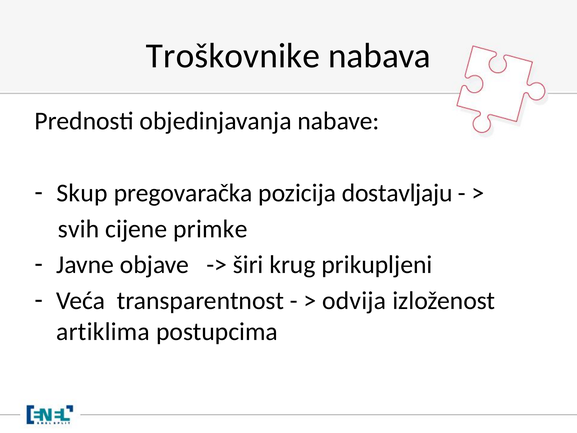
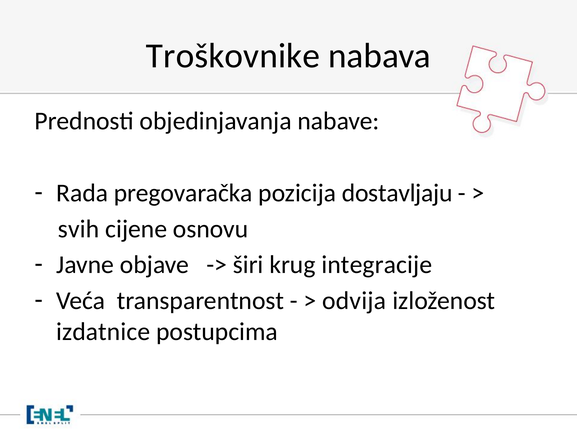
Skup: Skup -> Rada (82, 193)
primke: primke -> osnovu (211, 229)
prikupljeni: prikupljeni -> integracije (377, 265)
artiklima: artiklima -> izdatnice (103, 331)
